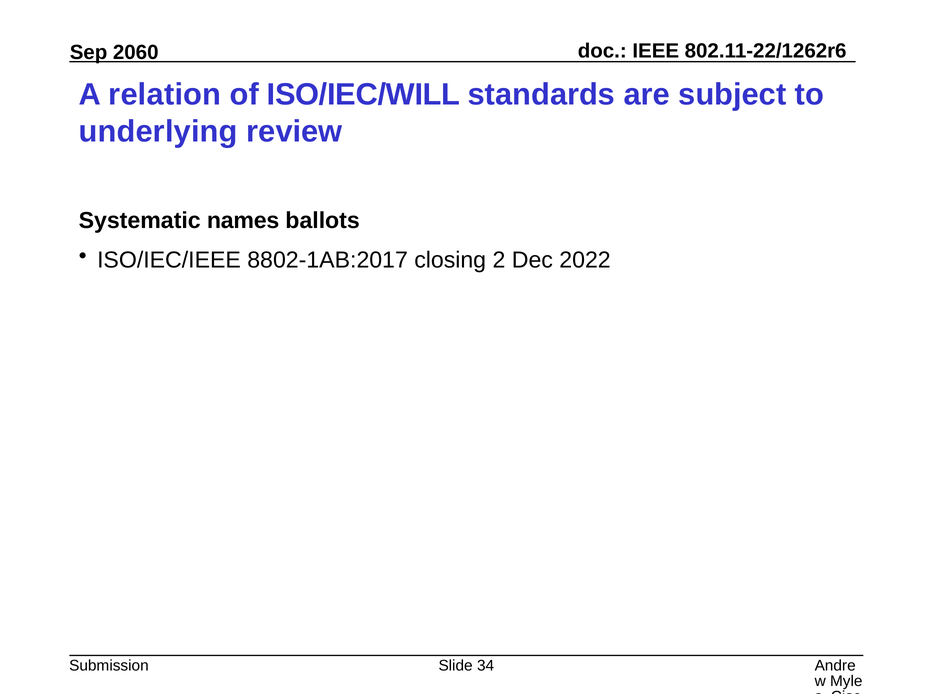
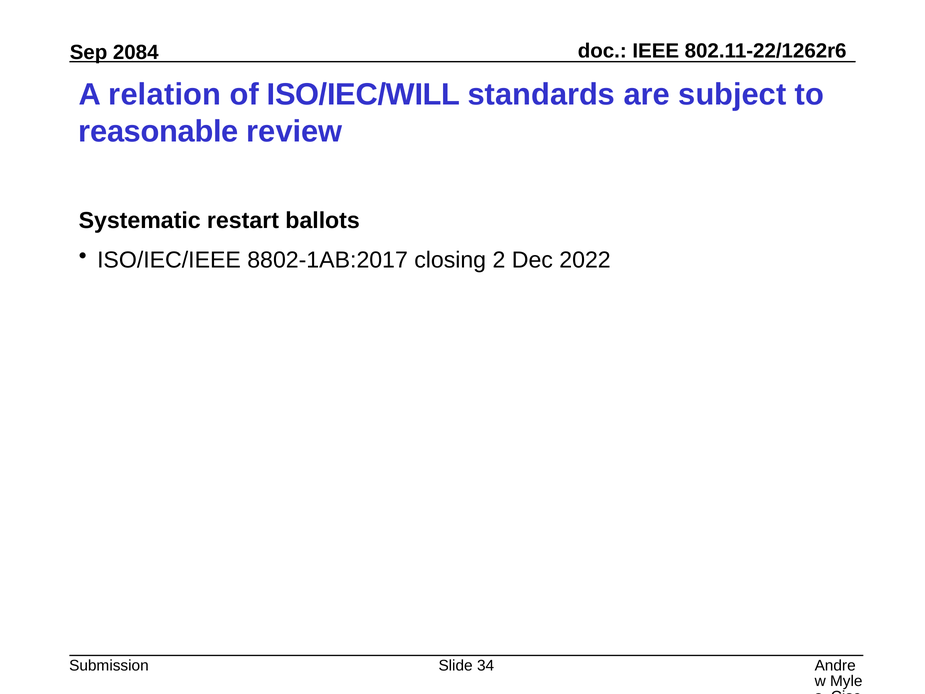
2060: 2060 -> 2084 (136, 53)
underlying: underlying -> reasonable (158, 132)
names: names -> restart (243, 221)
